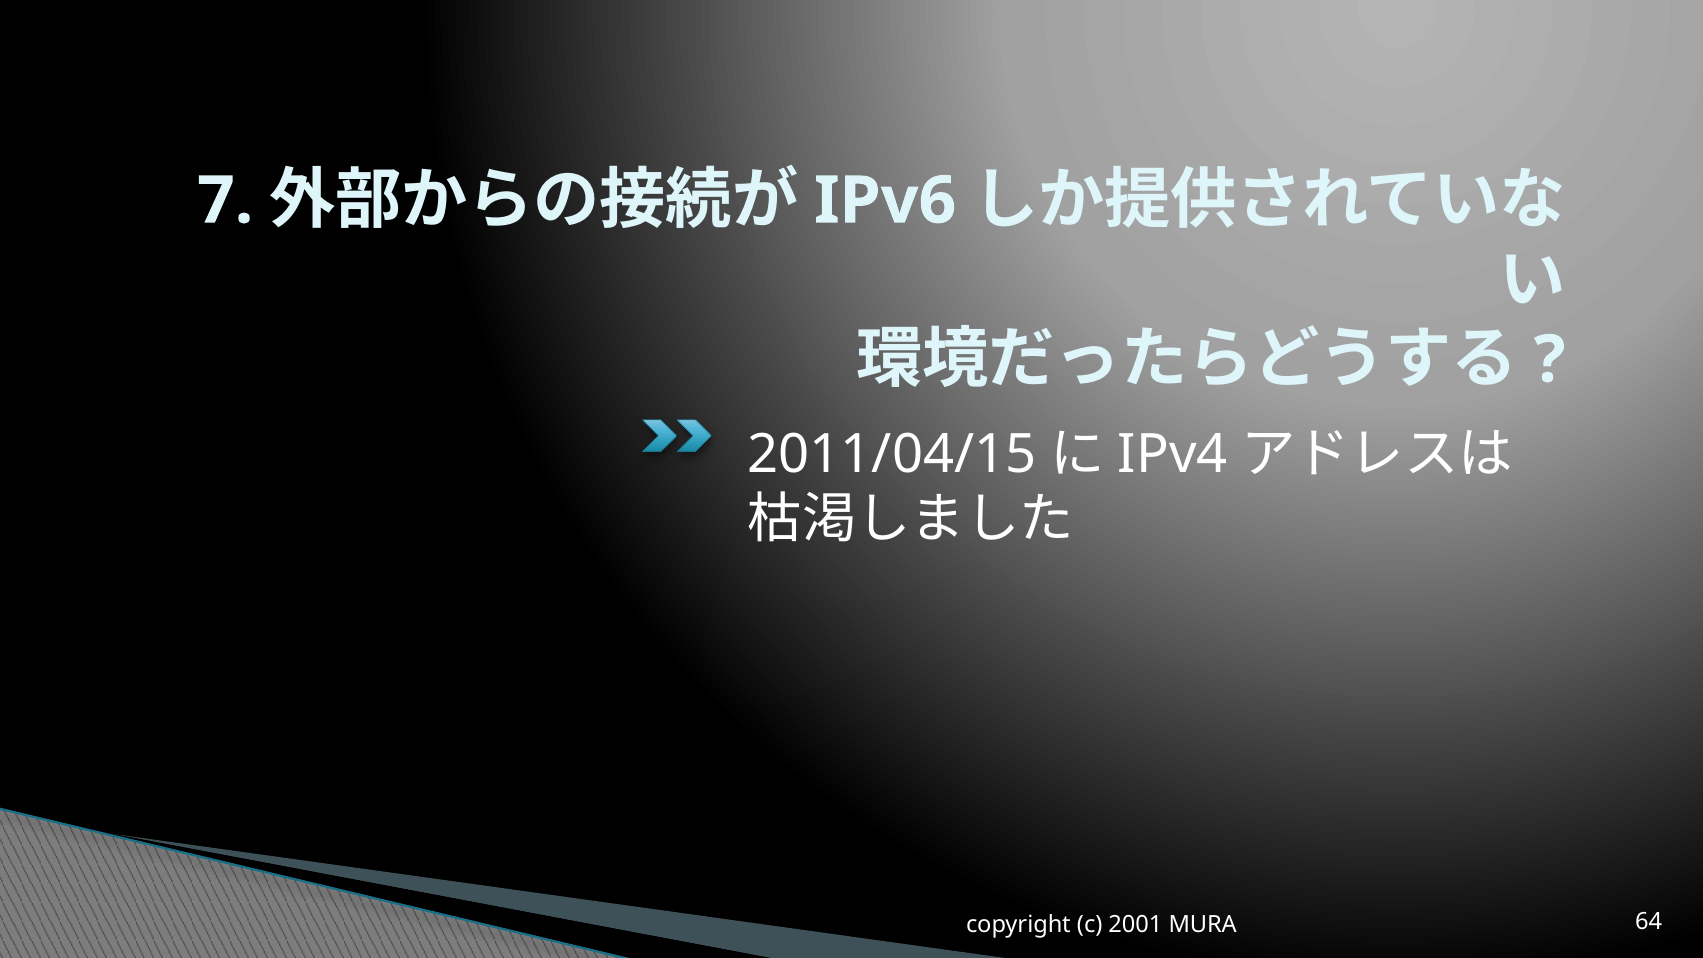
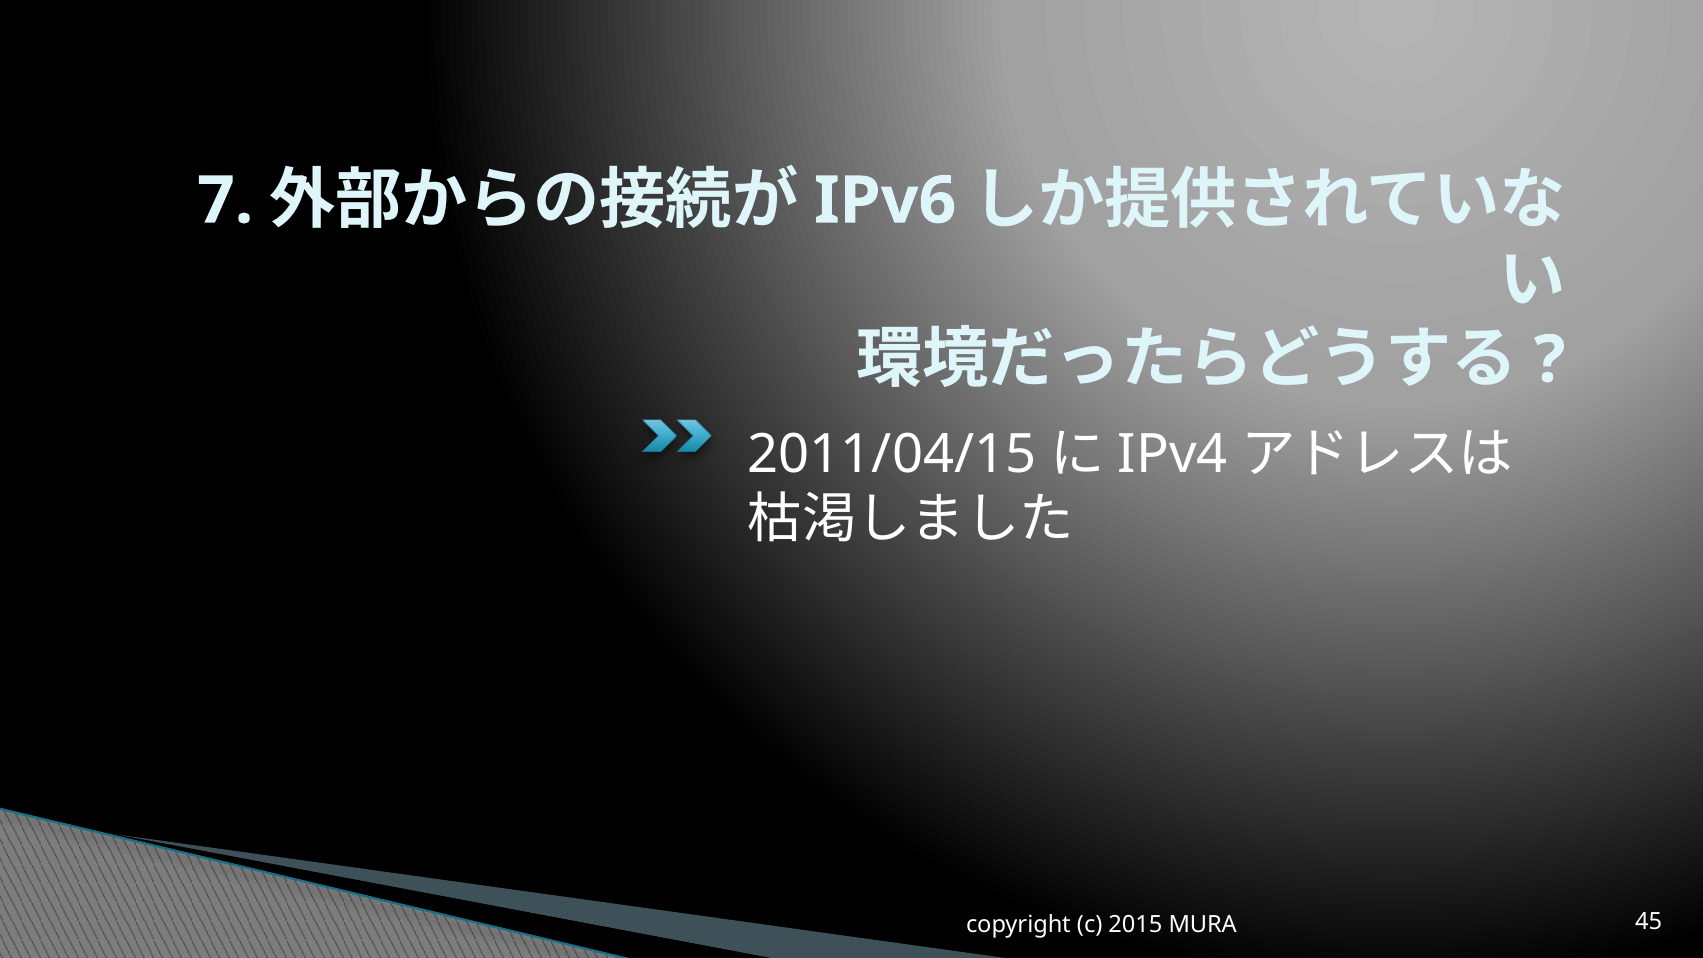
2001: 2001 -> 2015 (1135, 925)
64: 64 -> 45 (1649, 921)
